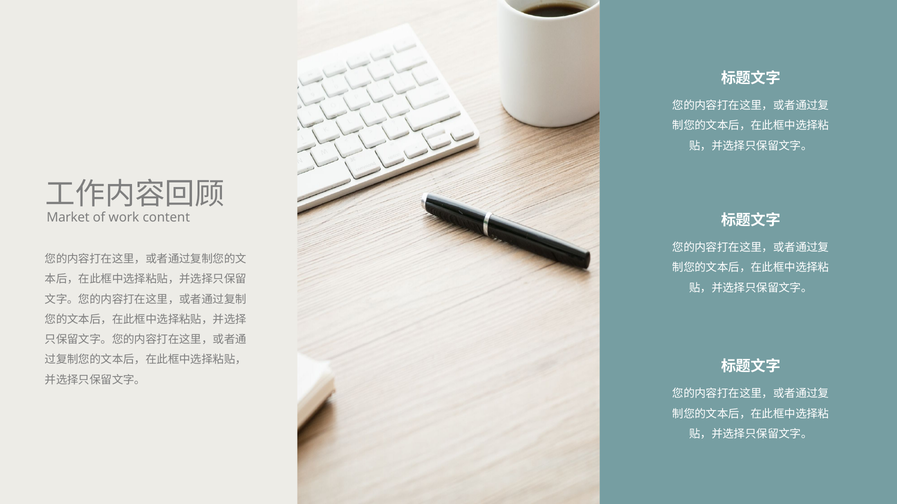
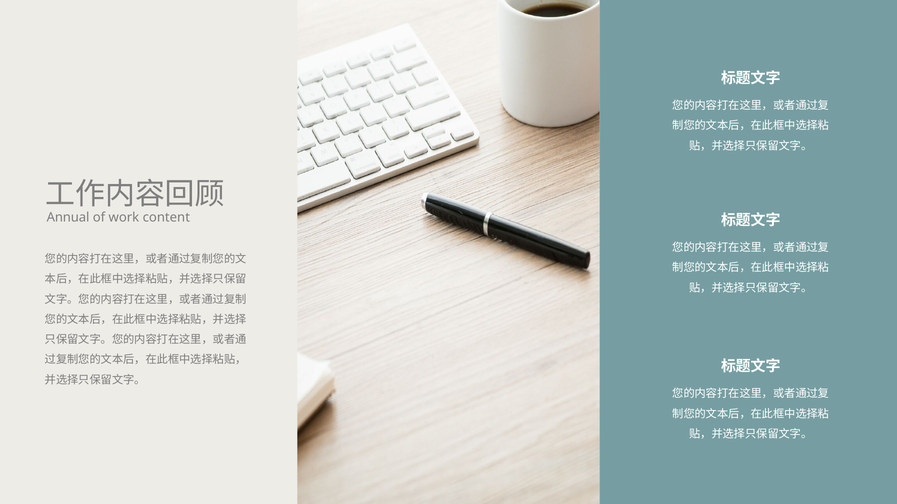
Market: Market -> Annual (68, 218)
